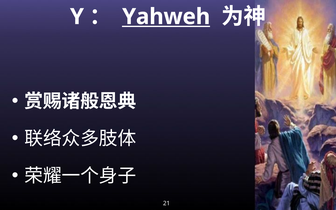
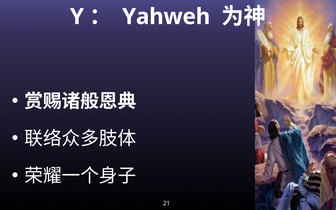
Yahweh underline: present -> none (166, 17)
